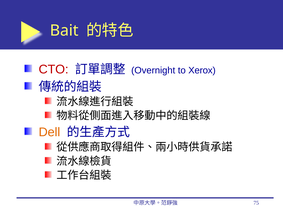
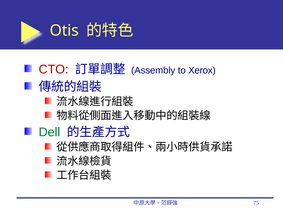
Bait: Bait -> Otis (64, 31)
Overnight: Overnight -> Assembly (153, 70)
Dell colour: orange -> green (50, 132)
